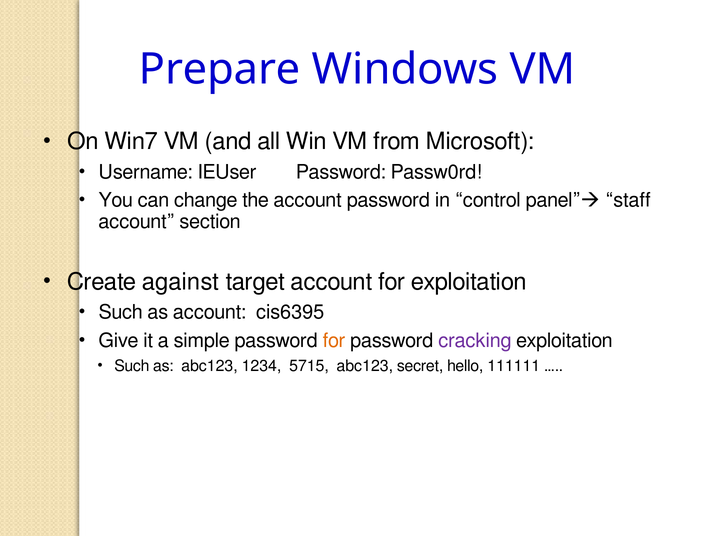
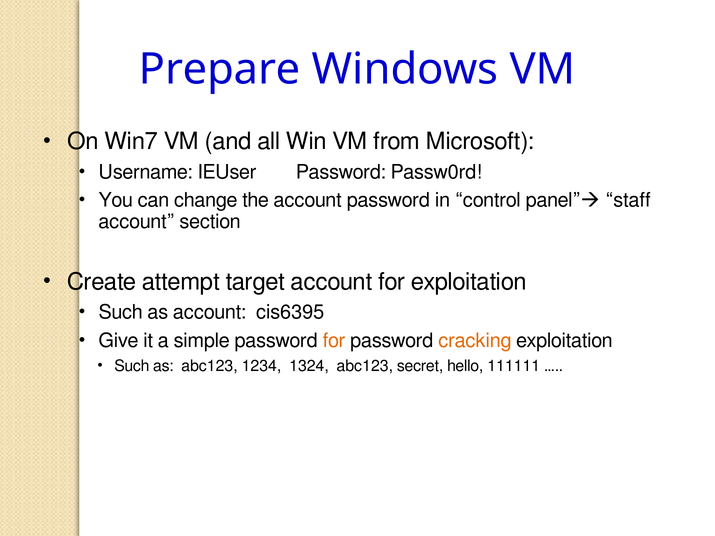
against: against -> attempt (181, 282)
cracking colour: purple -> orange (475, 341)
5715: 5715 -> 1324 (309, 366)
